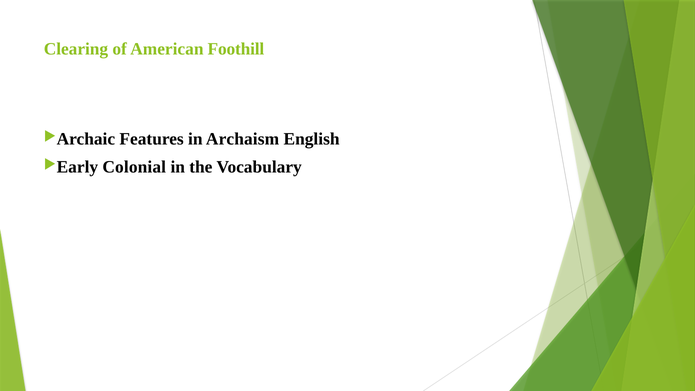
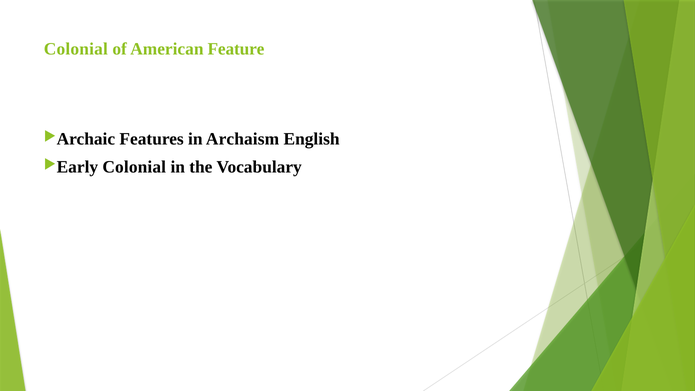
Clearing: Clearing -> Colonial (76, 49)
Foothill: Foothill -> Feature (236, 49)
